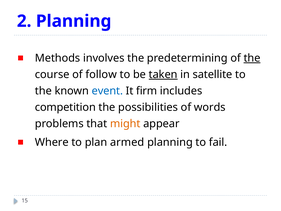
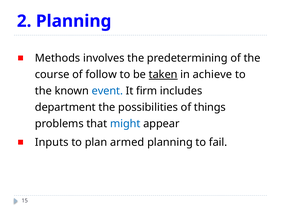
the underline: present -> none (252, 58)
satellite: satellite -> achieve (212, 74)
competition: competition -> department (65, 107)
words: words -> things (210, 107)
might colour: orange -> blue (125, 123)
Where: Where -> Inputs (52, 142)
